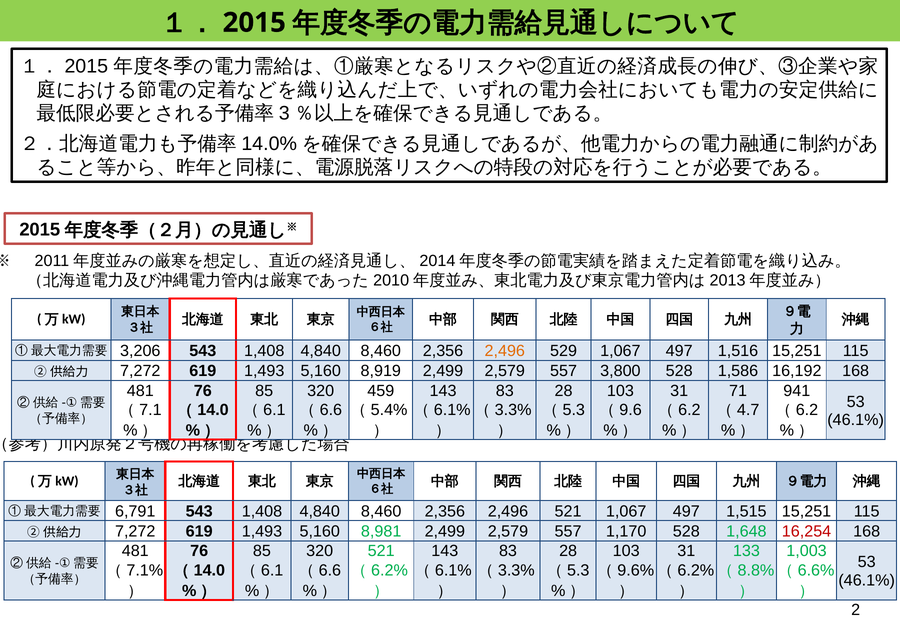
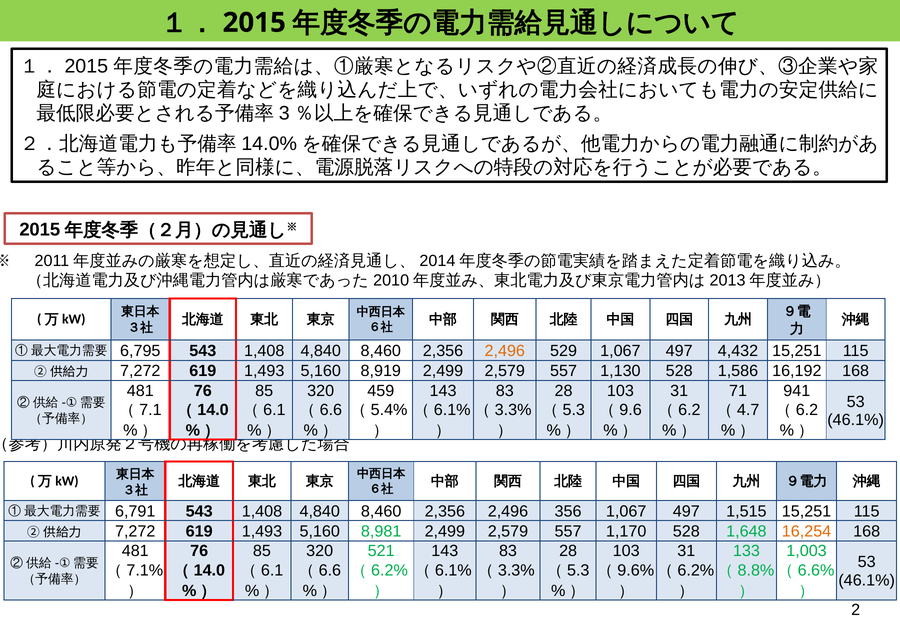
3,206: 3,206 -> 6,795 (140, 351)
1,516: 1,516 -> 4,432 (738, 351)
3,800: 3,800 -> 1,130 (620, 371)
2,496 521: 521 -> 356 (568, 511)
16,254 colour: red -> orange (807, 532)
